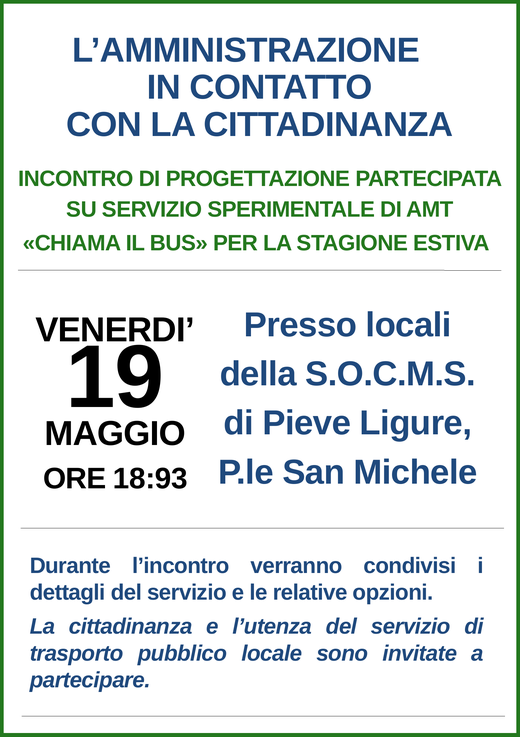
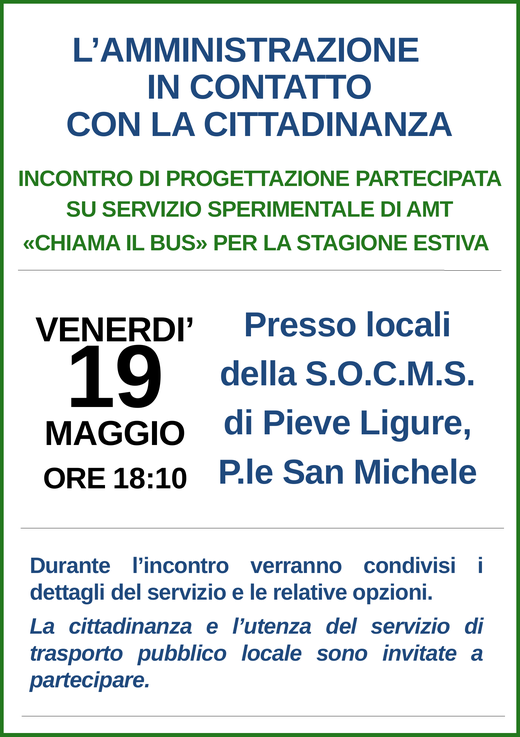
18:93: 18:93 -> 18:10 (150, 479)
